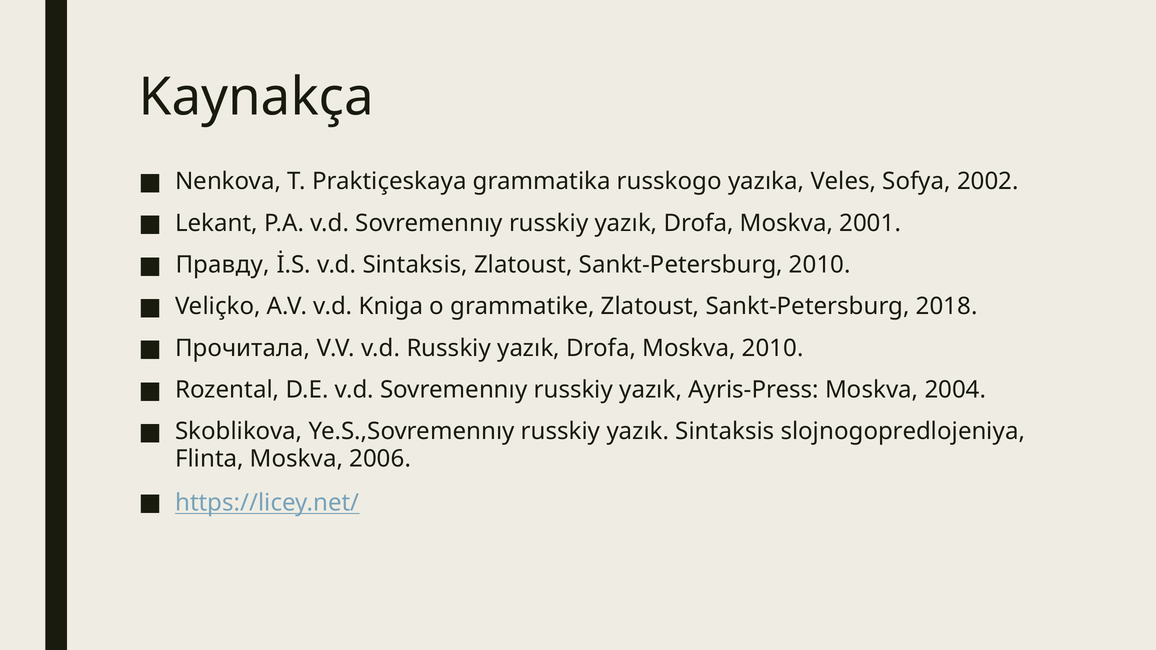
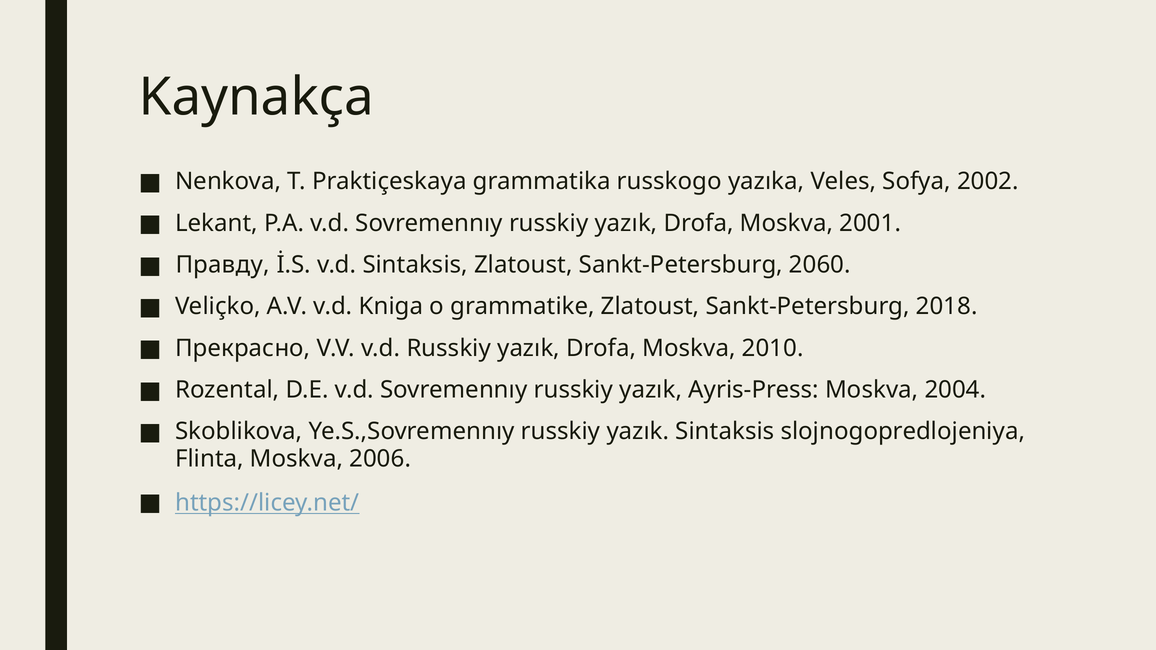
Sankt-Petersburg 2010: 2010 -> 2060 (820, 265)
Прочитала: Прочитала -> Прекрасно (243, 348)
